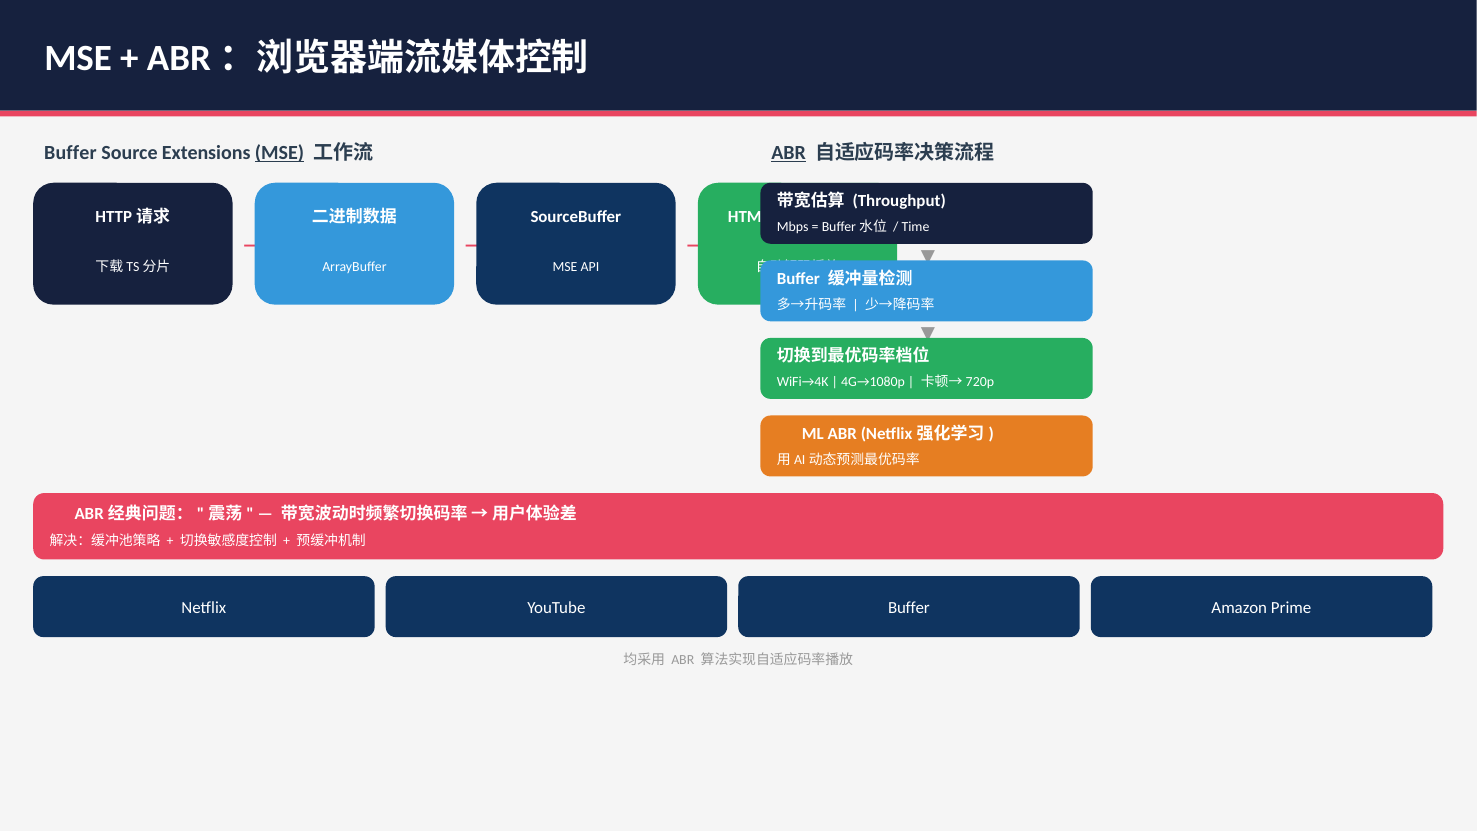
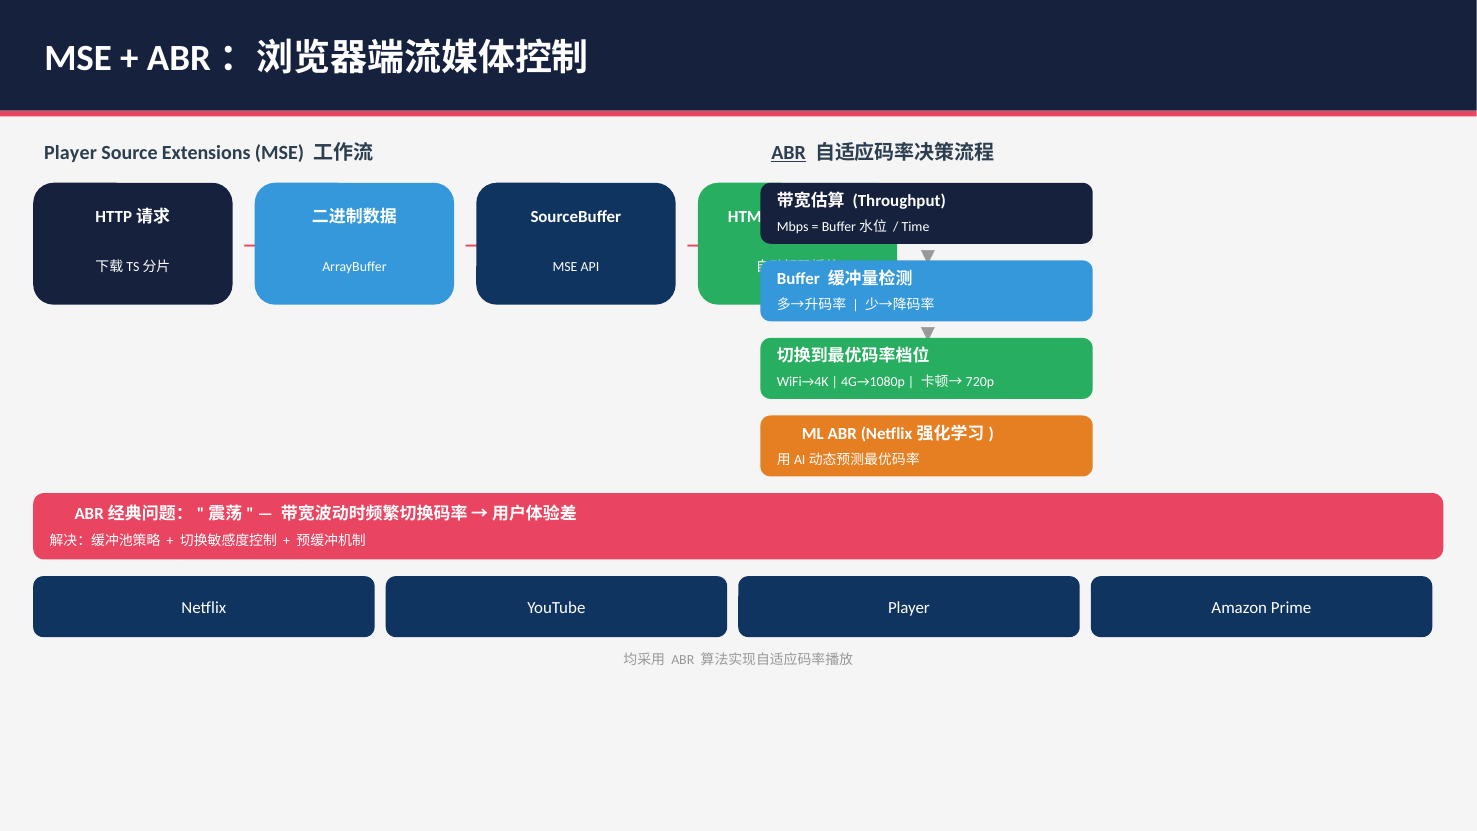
Buffer: Buffer -> Player (71, 153)
MSE underline: present -> none (279, 153)
YouTube Buffer: Buffer -> Player (909, 608)
